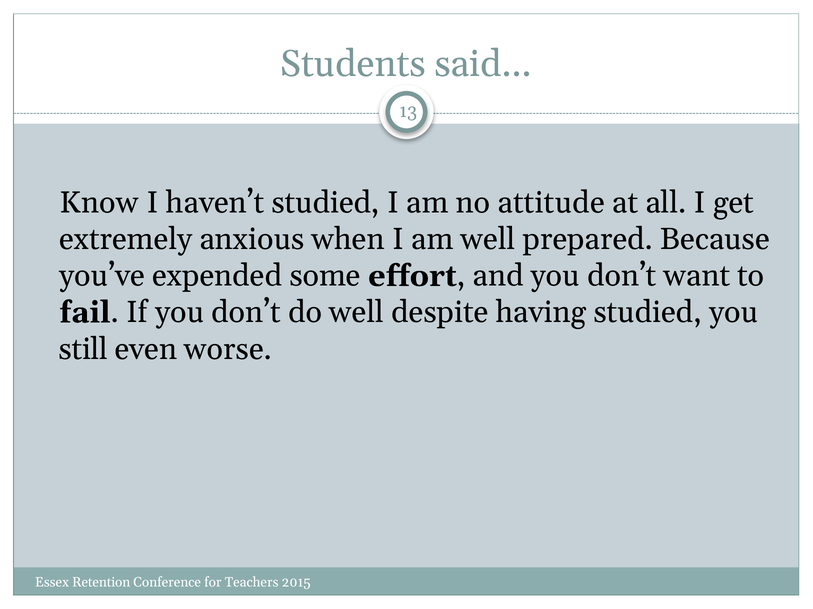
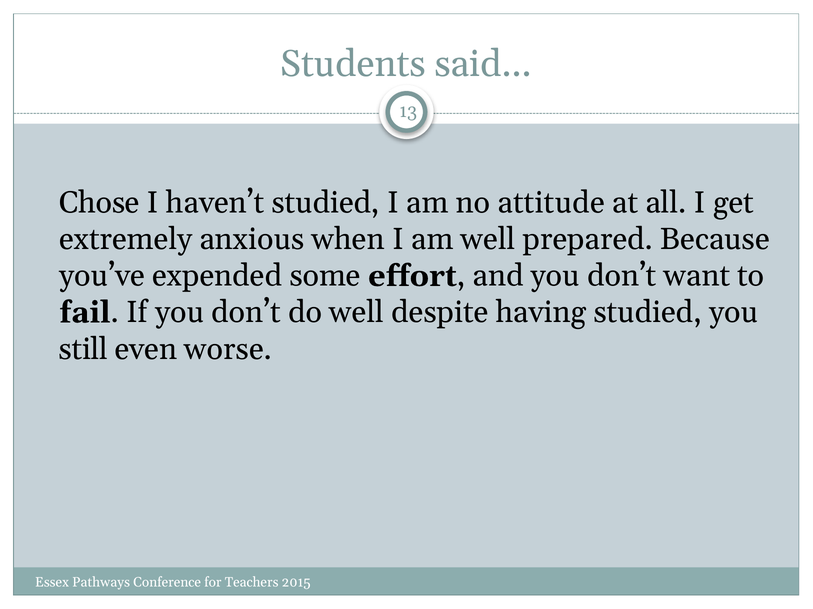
Know: Know -> Chose (99, 203)
Retention: Retention -> Pathways (101, 583)
